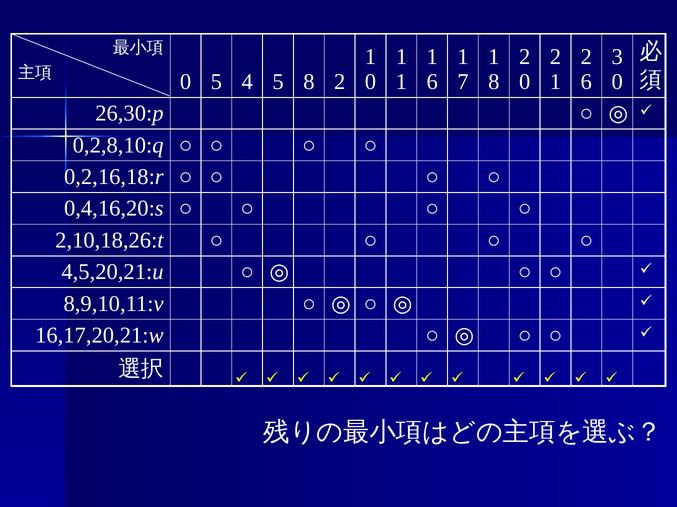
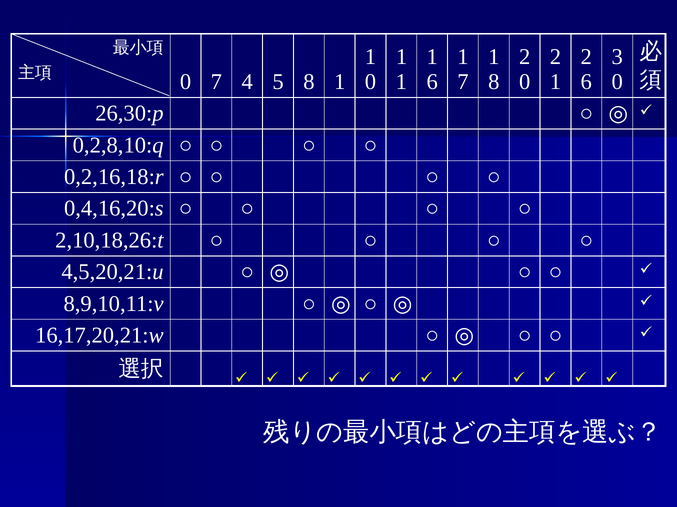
0 5: 5 -> 7 (216, 82)
5 8 2: 2 -> 1 (340, 82)
